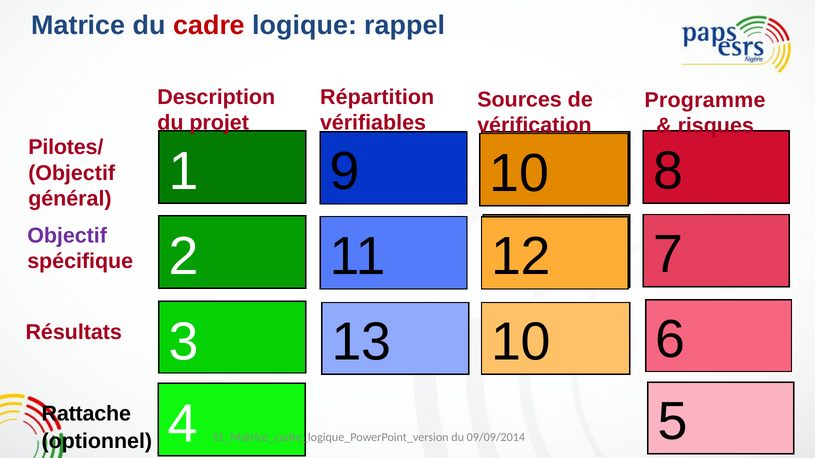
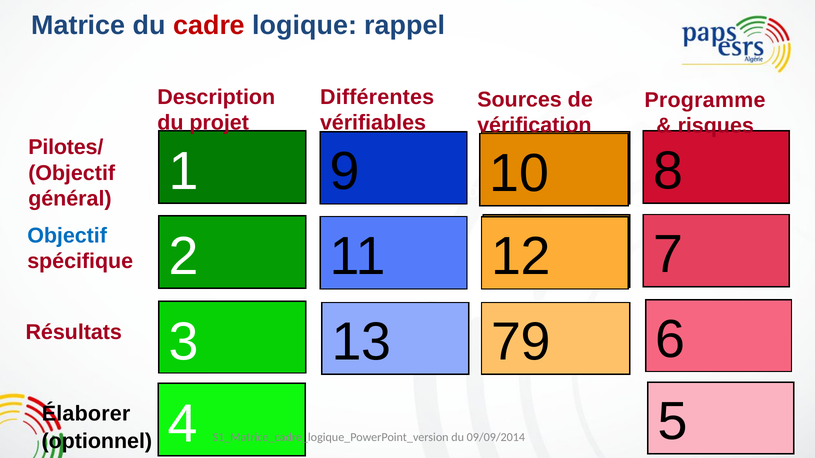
Répartition: Répartition -> Différentes (377, 97)
Objectif colour: purple -> blue (67, 236)
13 10: 10 -> 79 (521, 343)
Rattache: Rattache -> Élaborer (86, 414)
